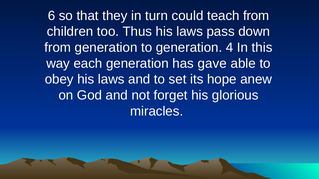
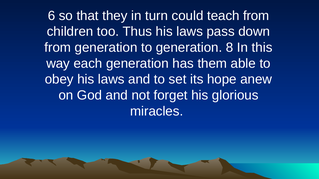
4: 4 -> 8 (230, 48)
gave: gave -> them (212, 64)
